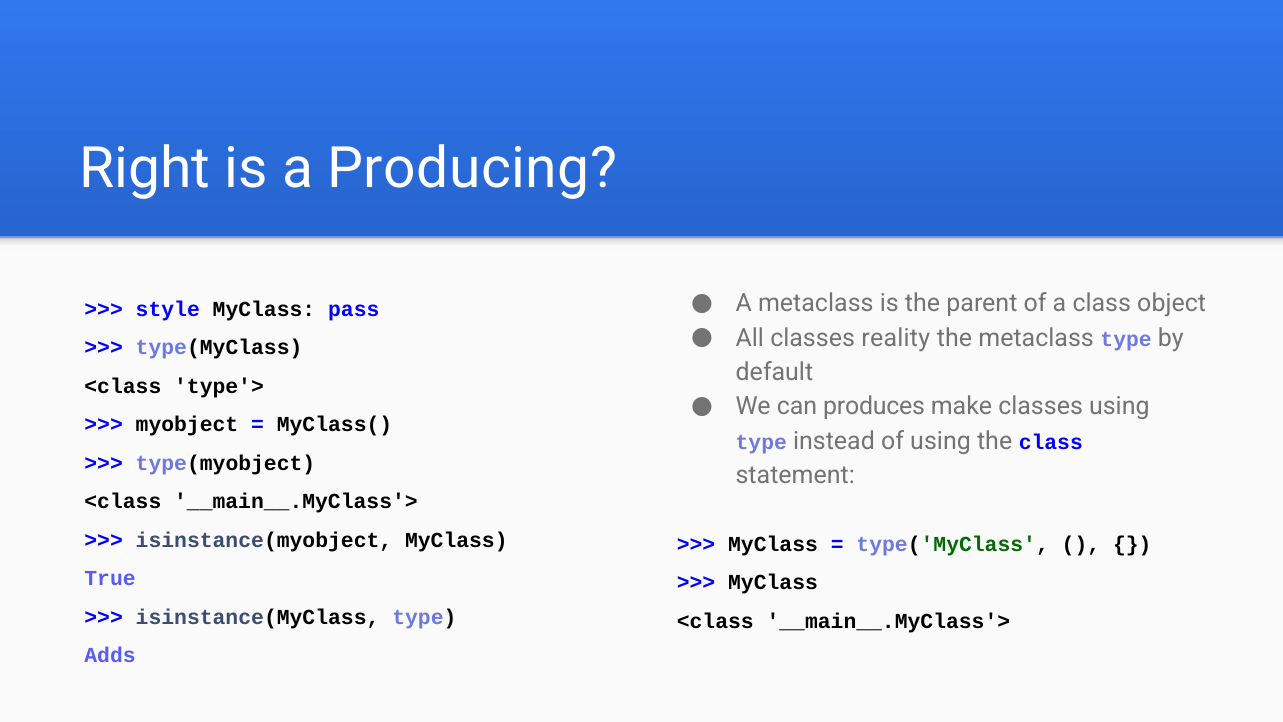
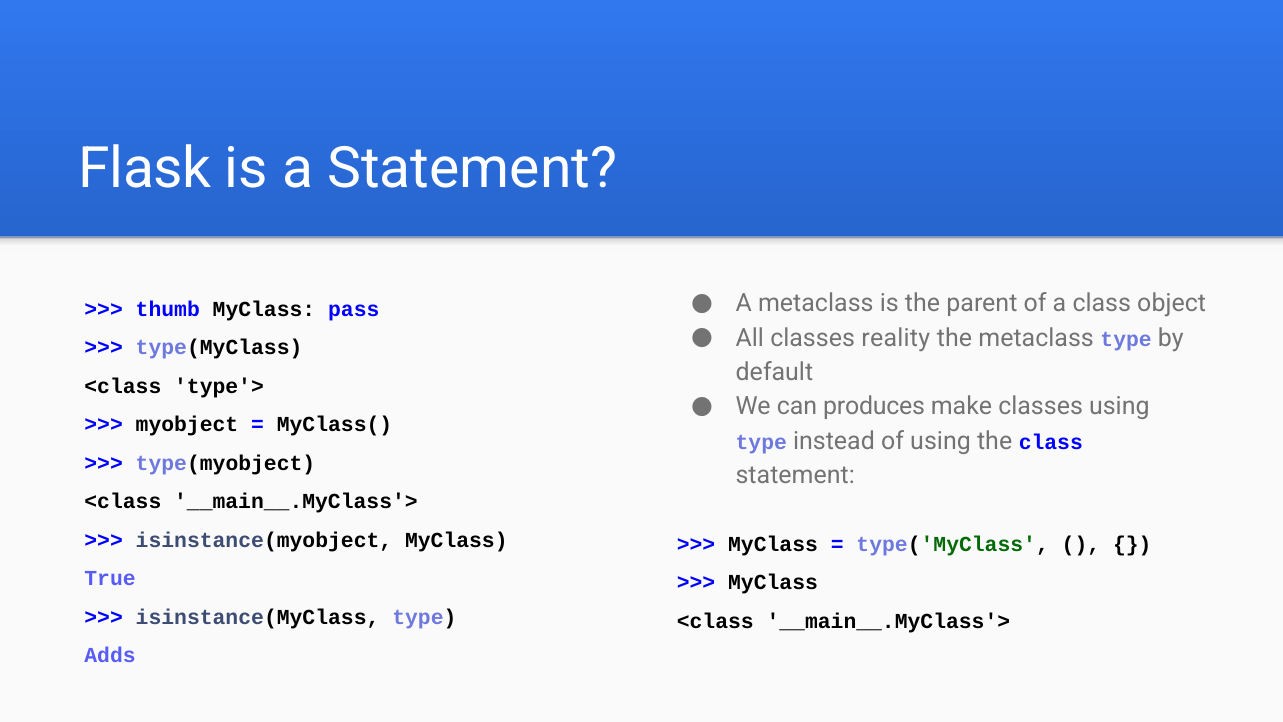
Right: Right -> Flask (145, 168)
a Producing: Producing -> Statement (472, 168)
style: style -> thumb (168, 309)
